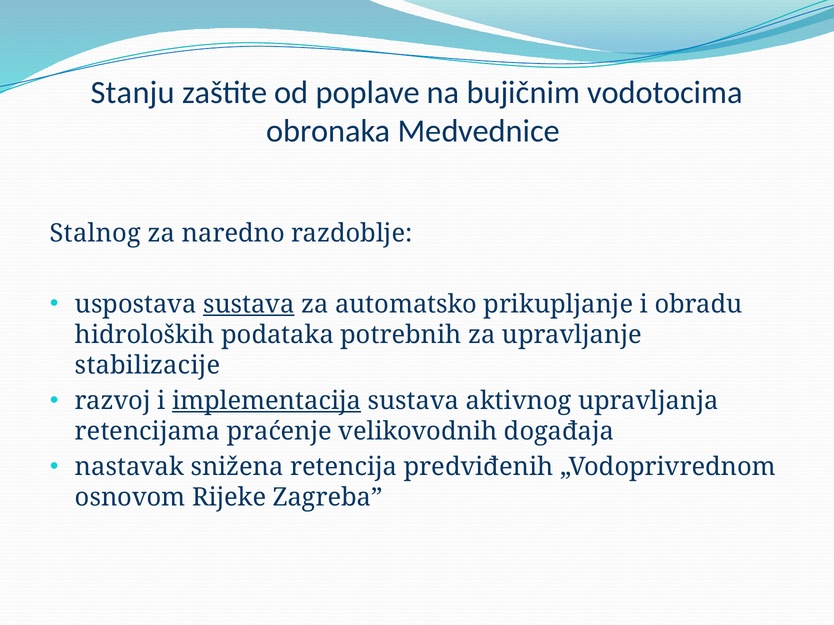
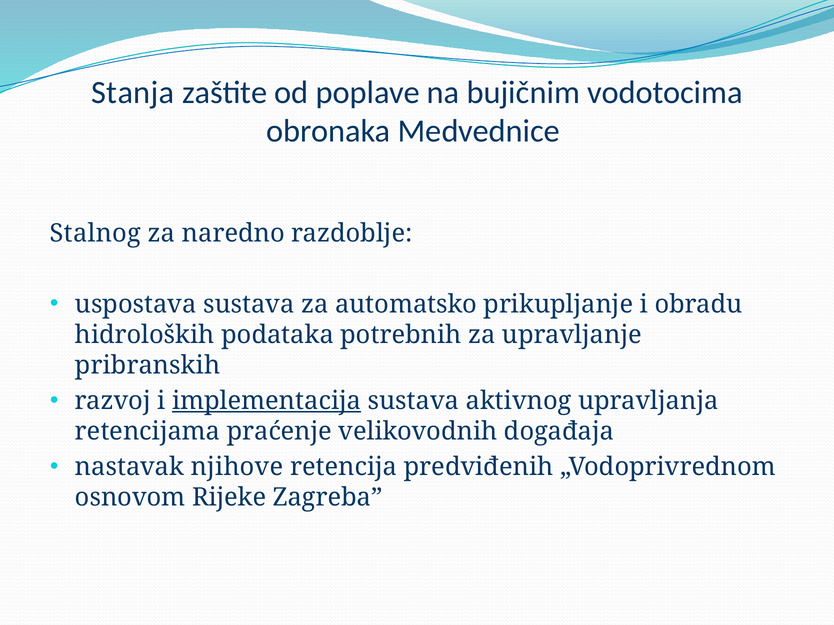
Stanju: Stanju -> Stanja (133, 93)
sustava underline: present -> none (249, 305)
stabilizacije: stabilizacije -> pribranskih (148, 366)
snižena: snižena -> njihove (237, 467)
